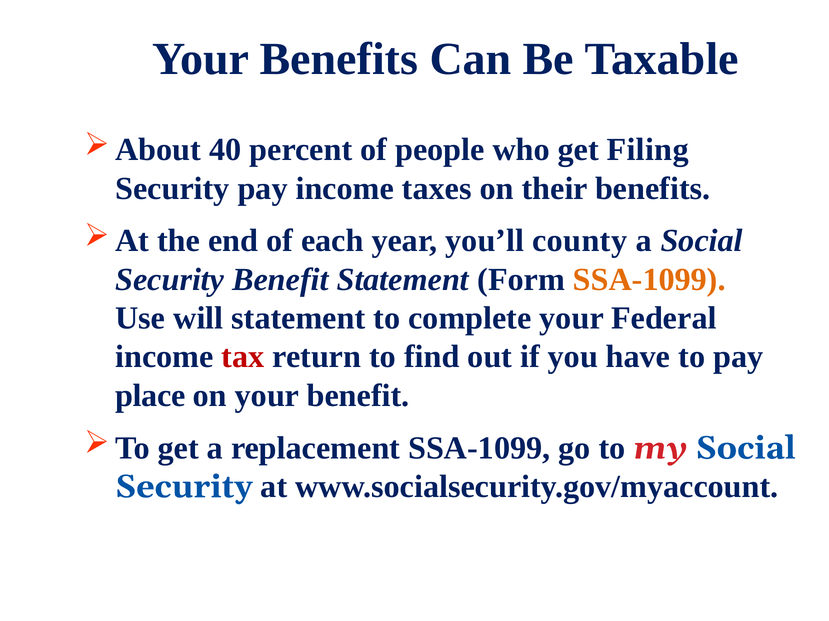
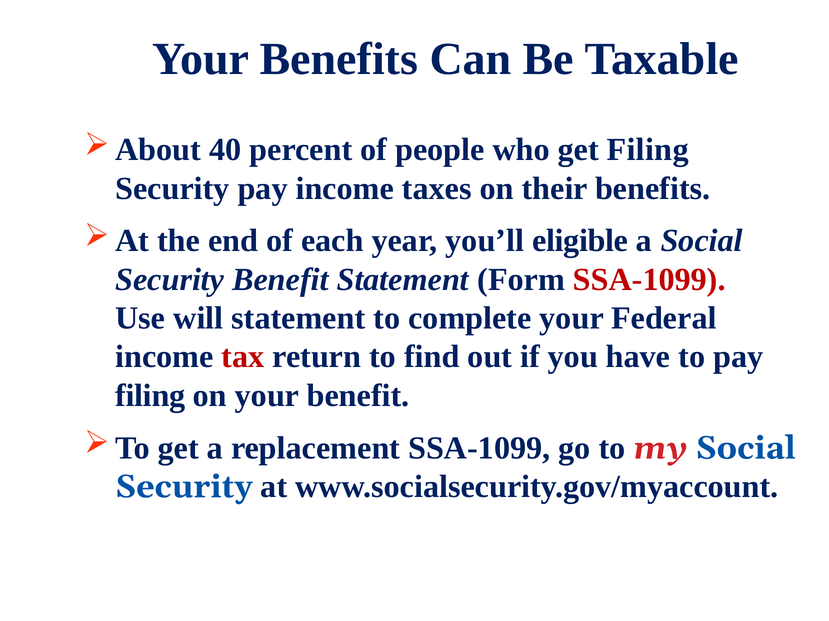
county: county -> eligible (580, 241)
SSA-1099 colour: orange -> red (649, 280)
place: place -> filing (150, 396)
